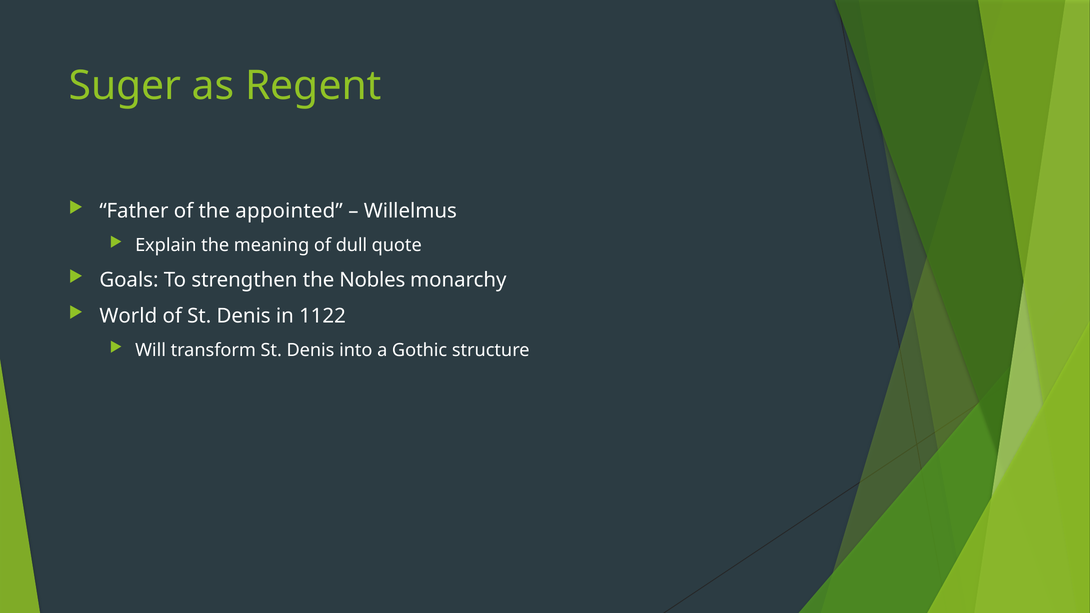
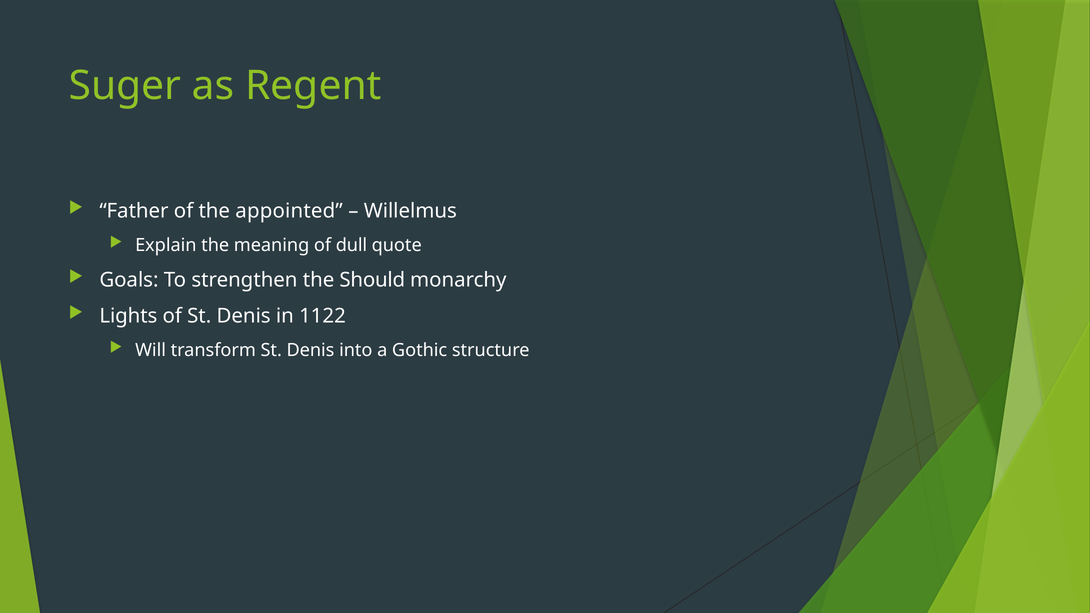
Nobles: Nobles -> Should (372, 280)
World: World -> Lights (128, 316)
